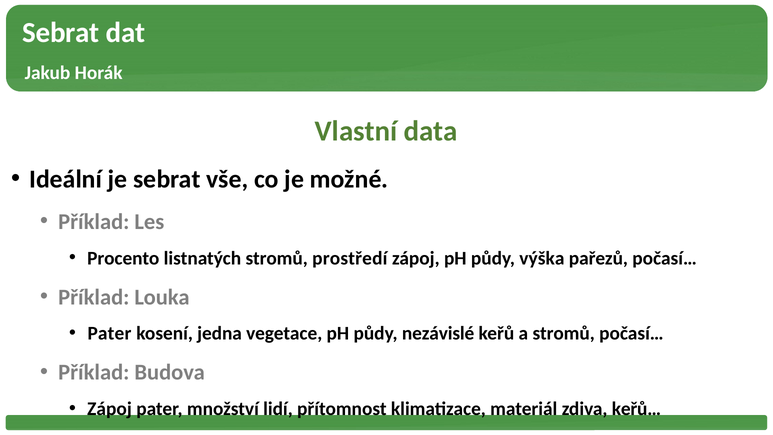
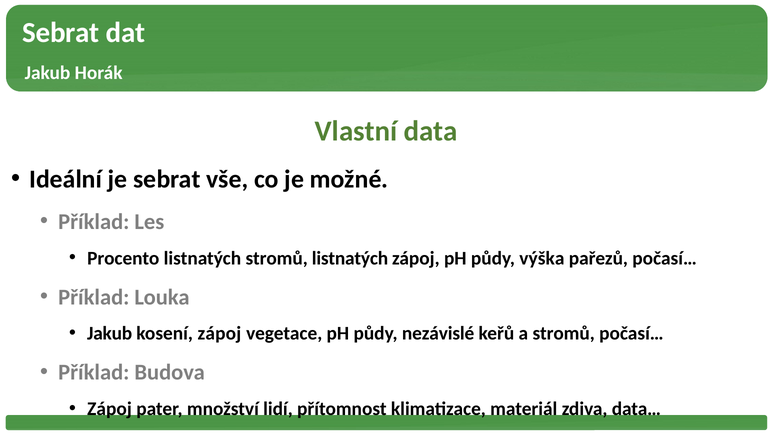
stromů prostředí: prostředí -> listnatých (350, 258)
Pater: Pater -> Jakub (110, 333)
kosení jedna: jedna -> zápoj (219, 333)
keřů…: keřů… -> data… (636, 409)
